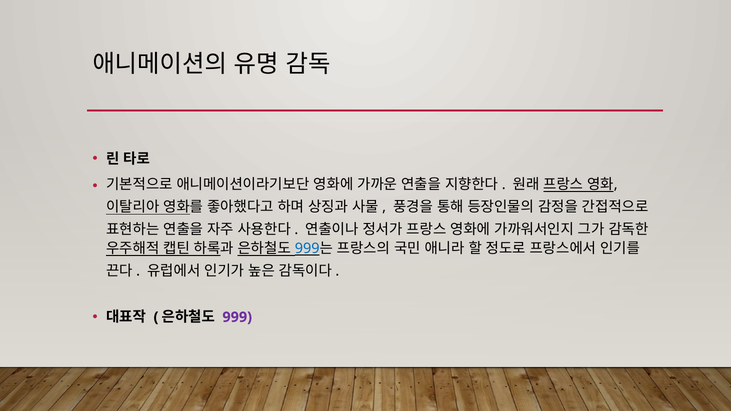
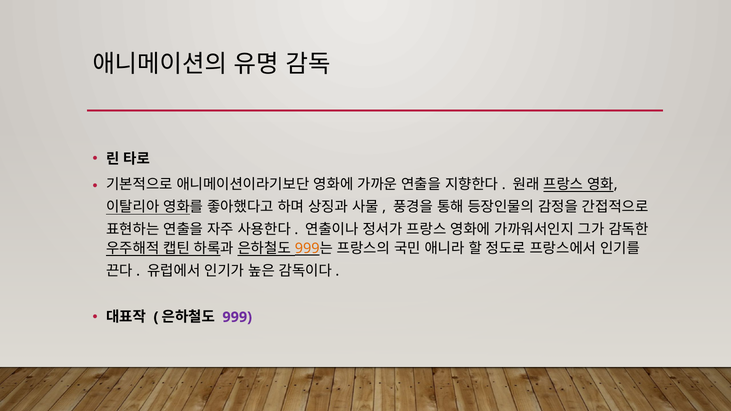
999 colour: blue -> orange (307, 249)
